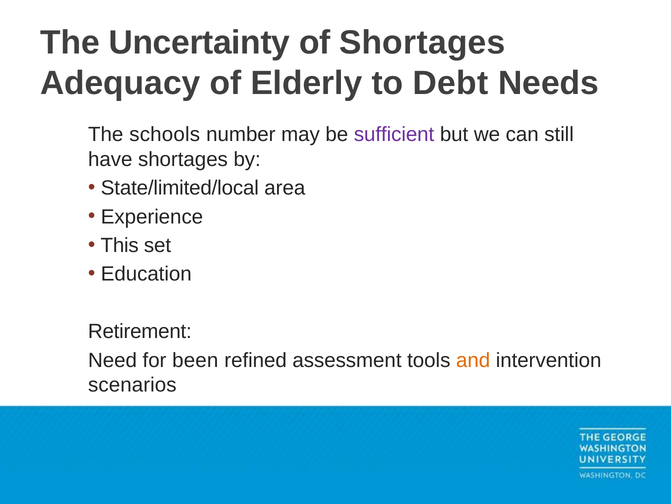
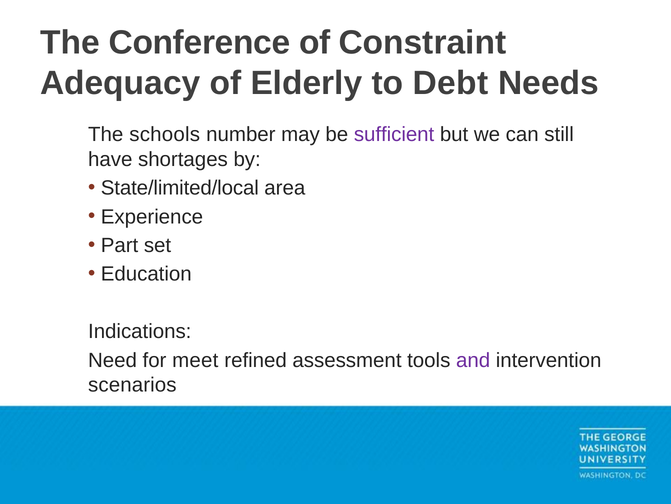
Uncertainty: Uncertainty -> Conference (200, 43)
of Shortages: Shortages -> Constraint (422, 43)
This: This -> Part (120, 245)
Retirement: Retirement -> Indications (140, 331)
been: been -> meet (195, 360)
and colour: orange -> purple (473, 360)
